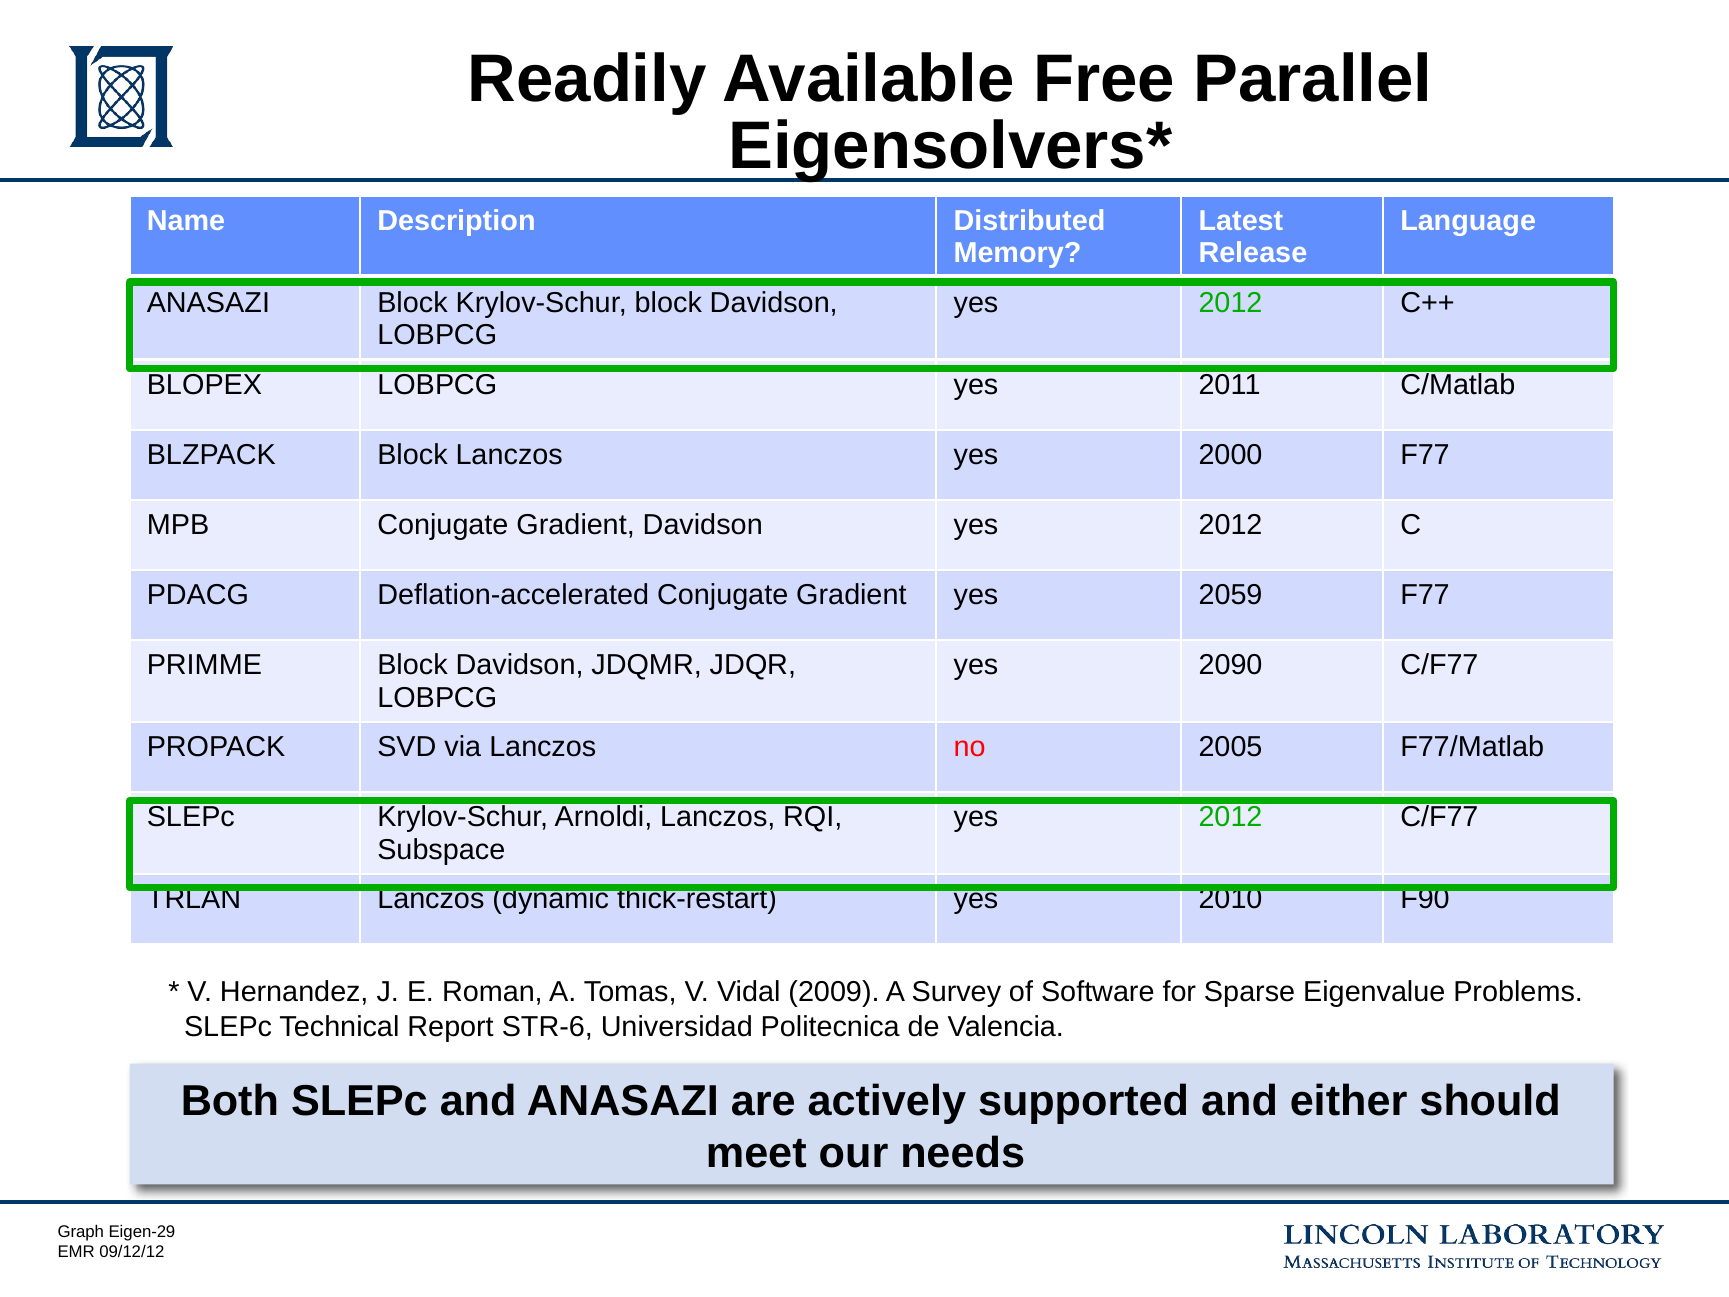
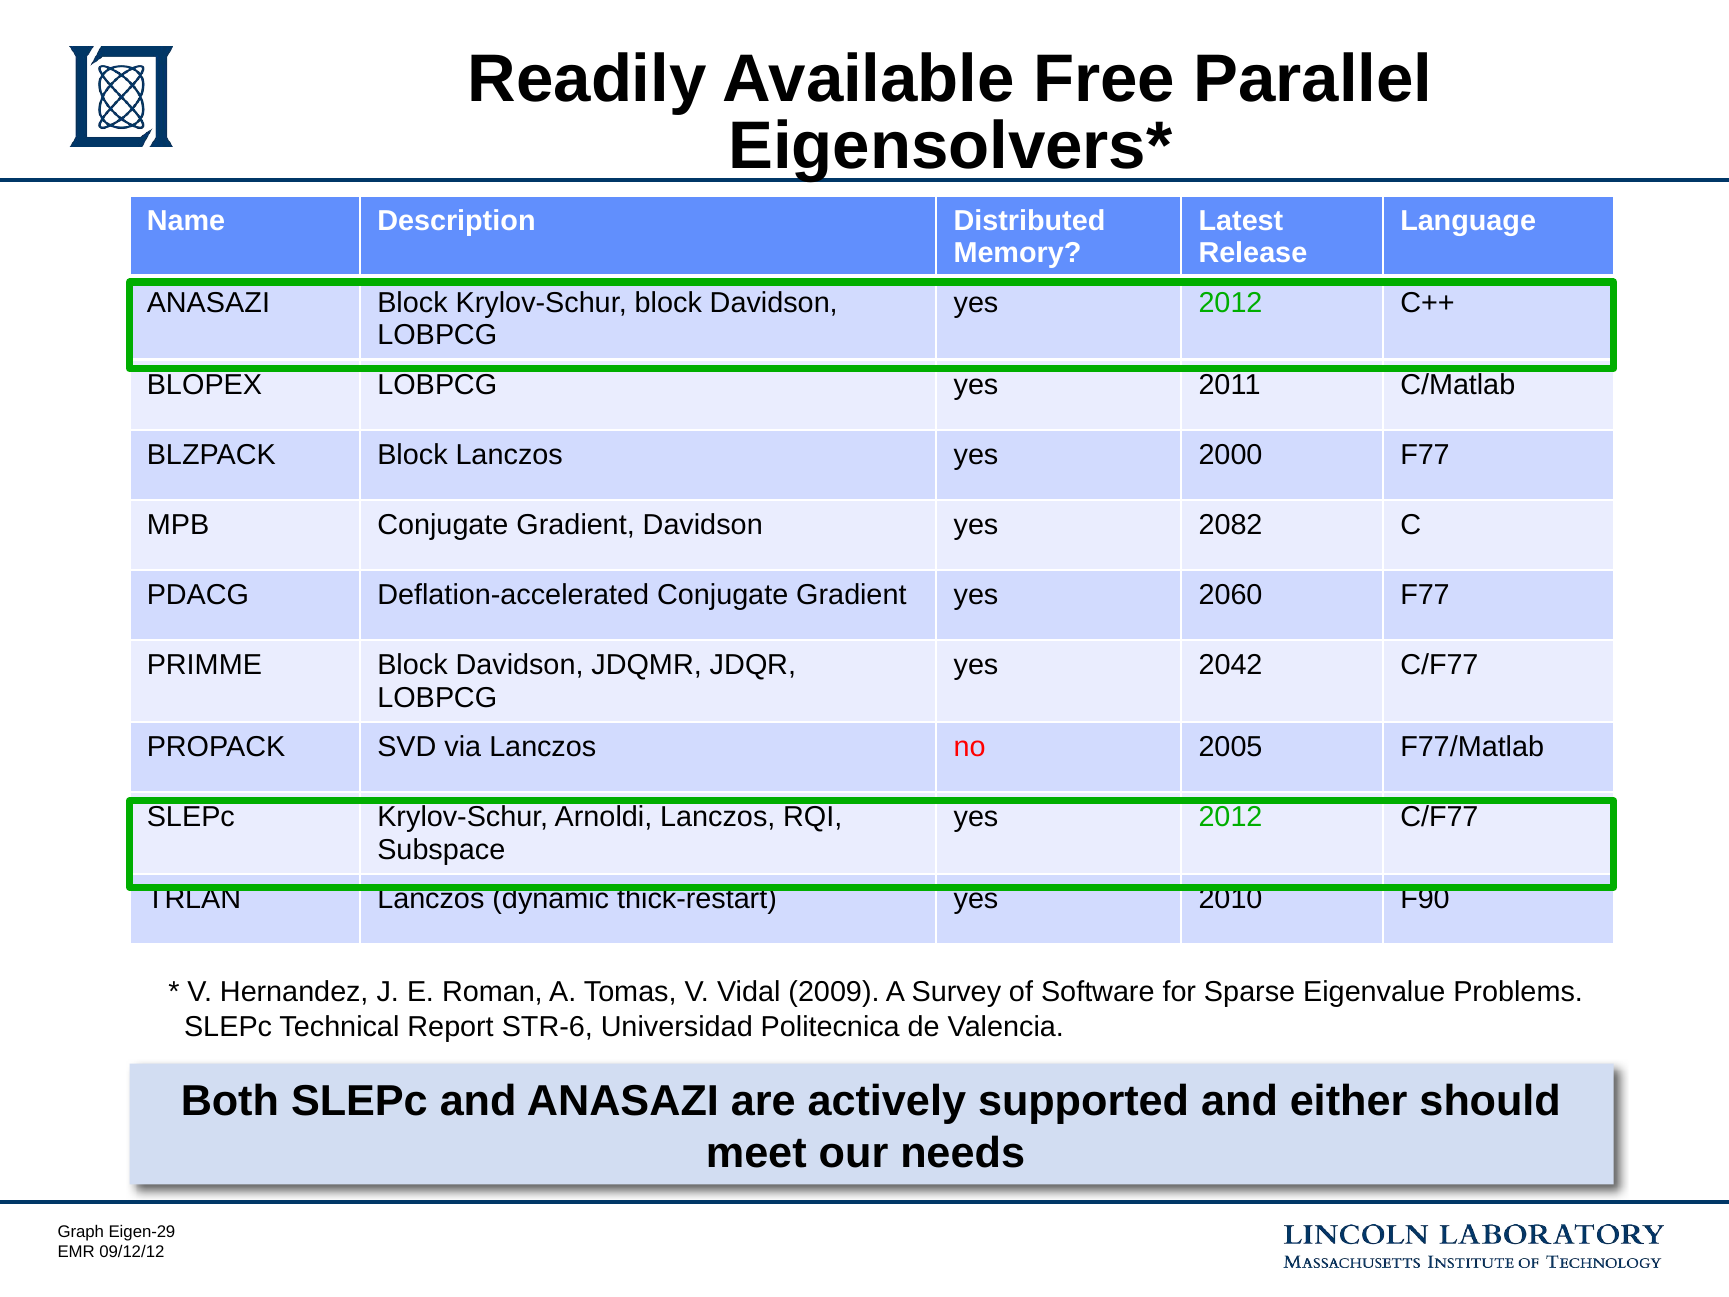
Davidson yes 2012: 2012 -> 2082 (1231, 525)
2059: 2059 -> 2060 (1231, 595)
2090: 2090 -> 2042 (1231, 665)
